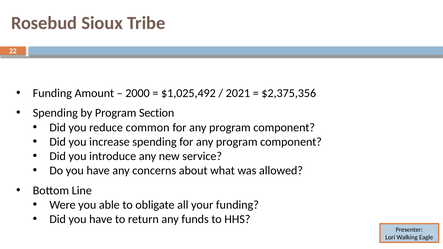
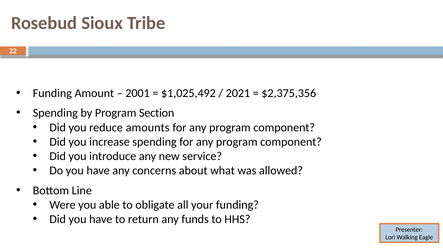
2000: 2000 -> 2001 (138, 93)
common: common -> amounts (148, 128)
